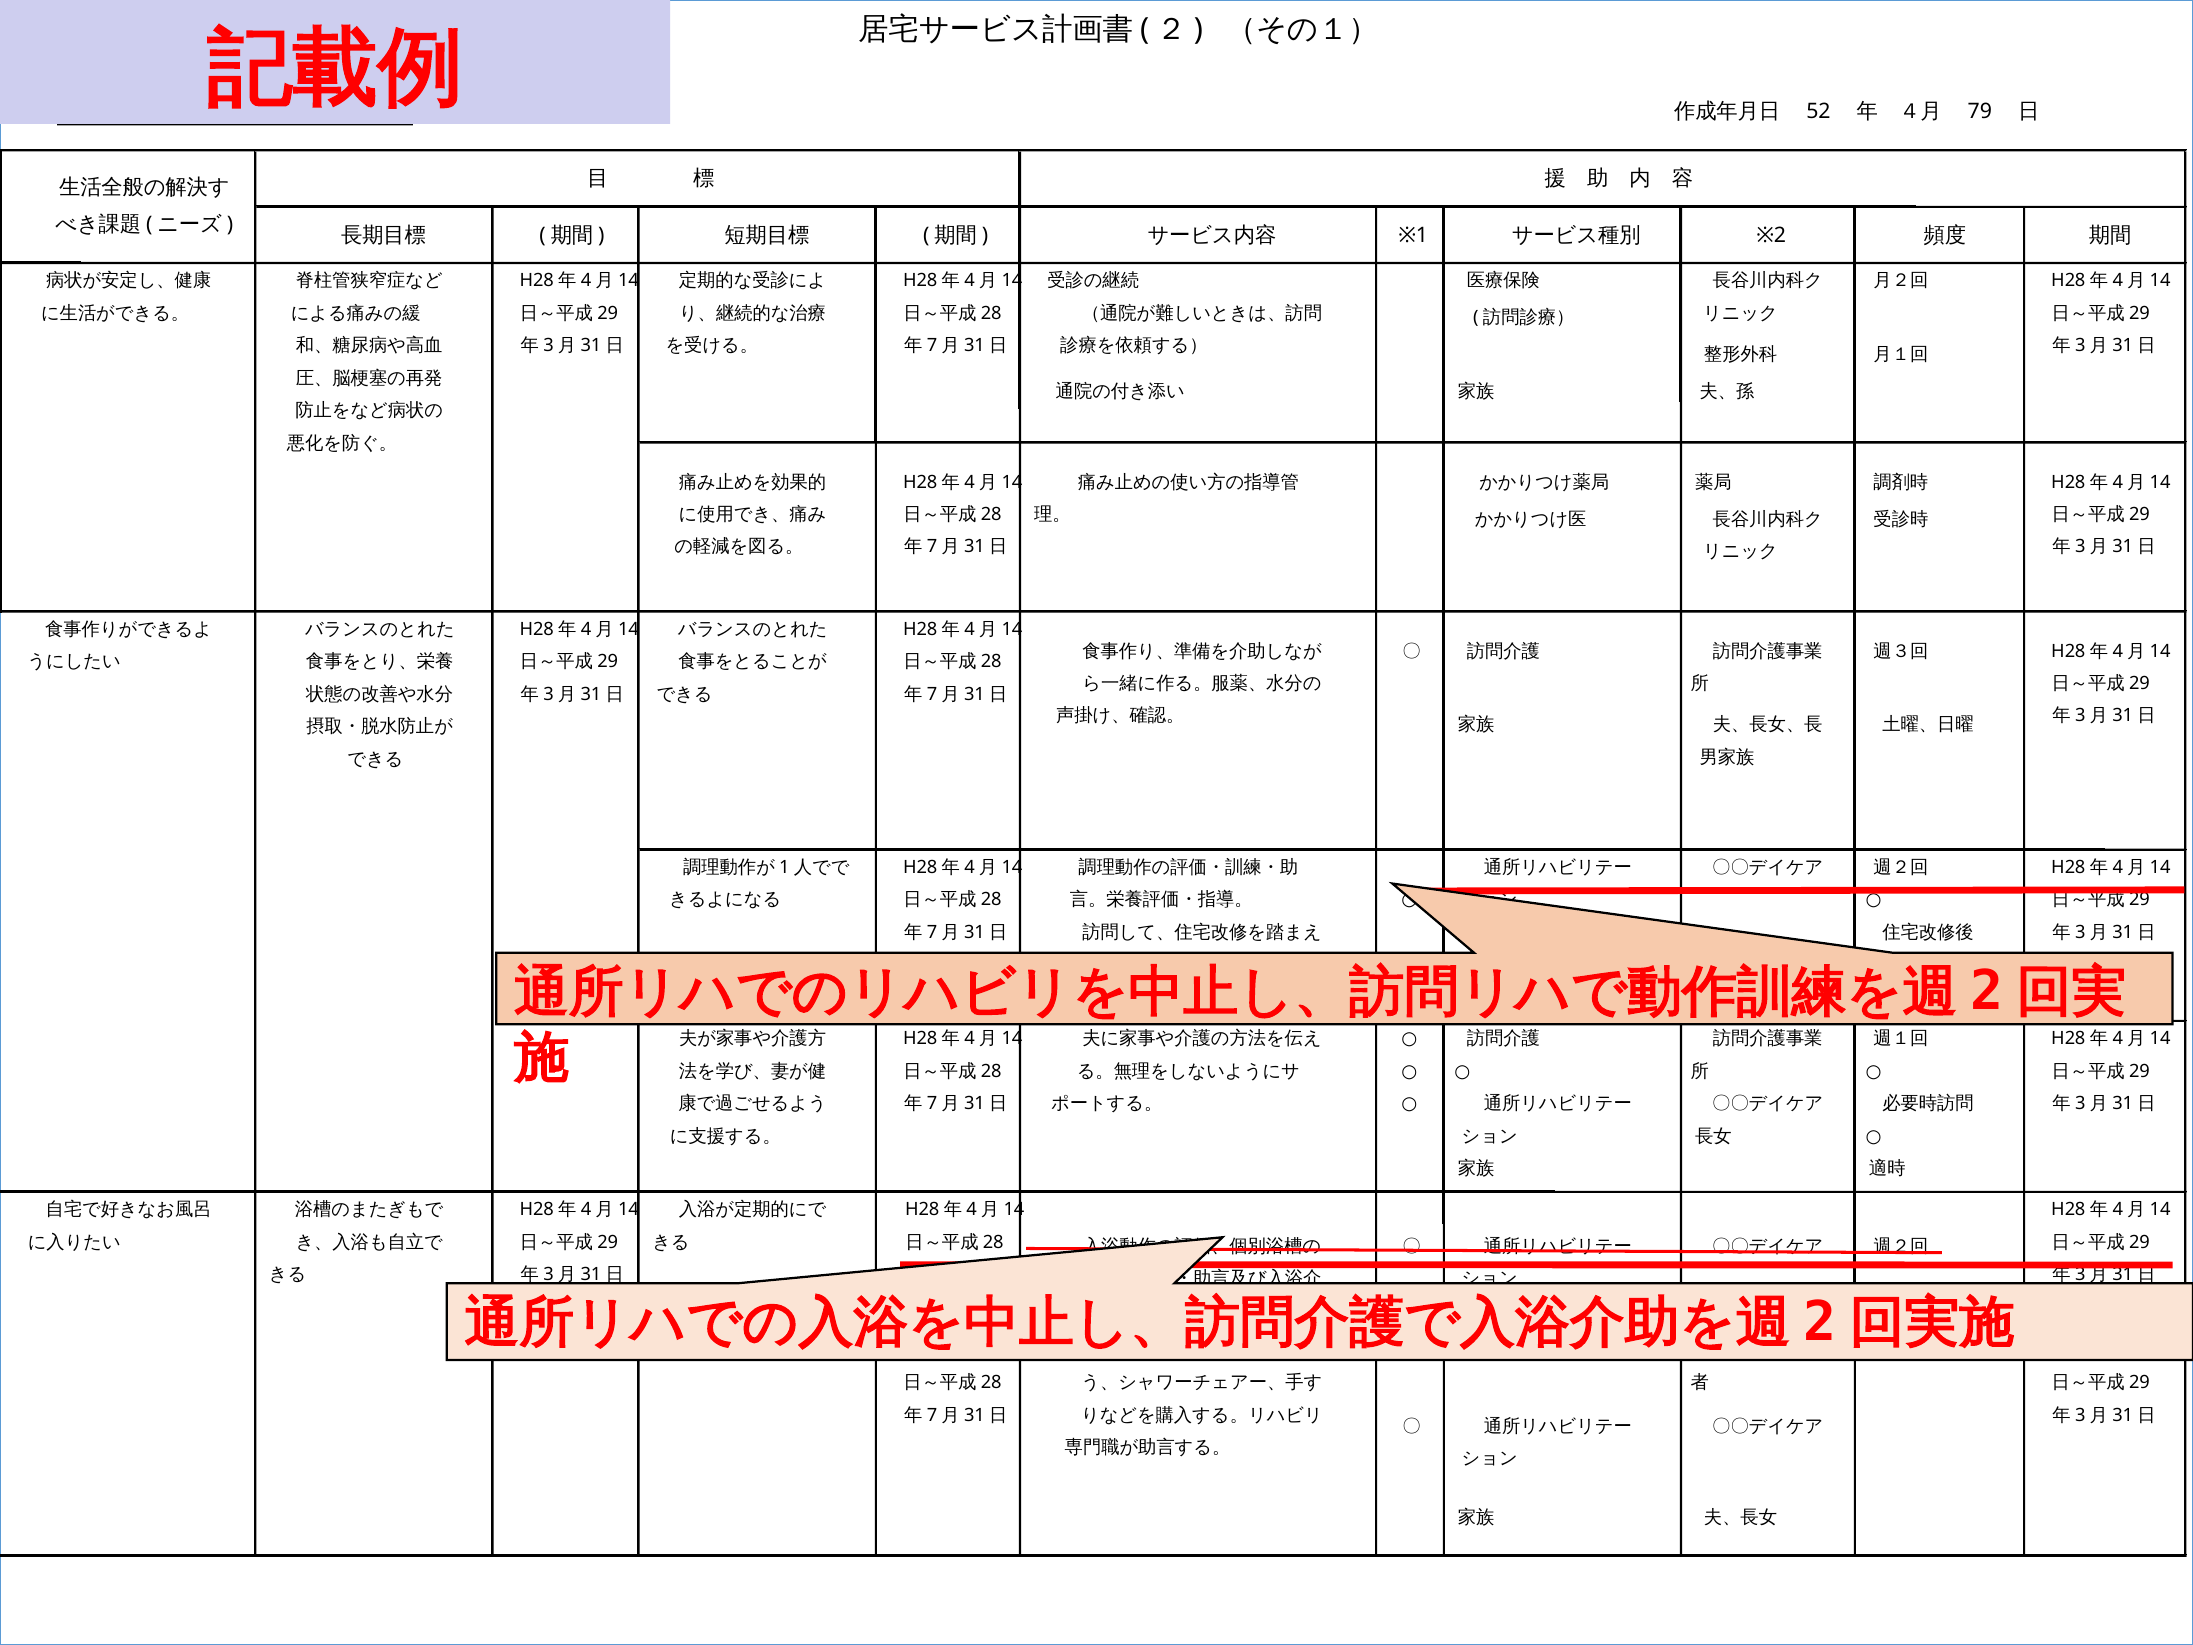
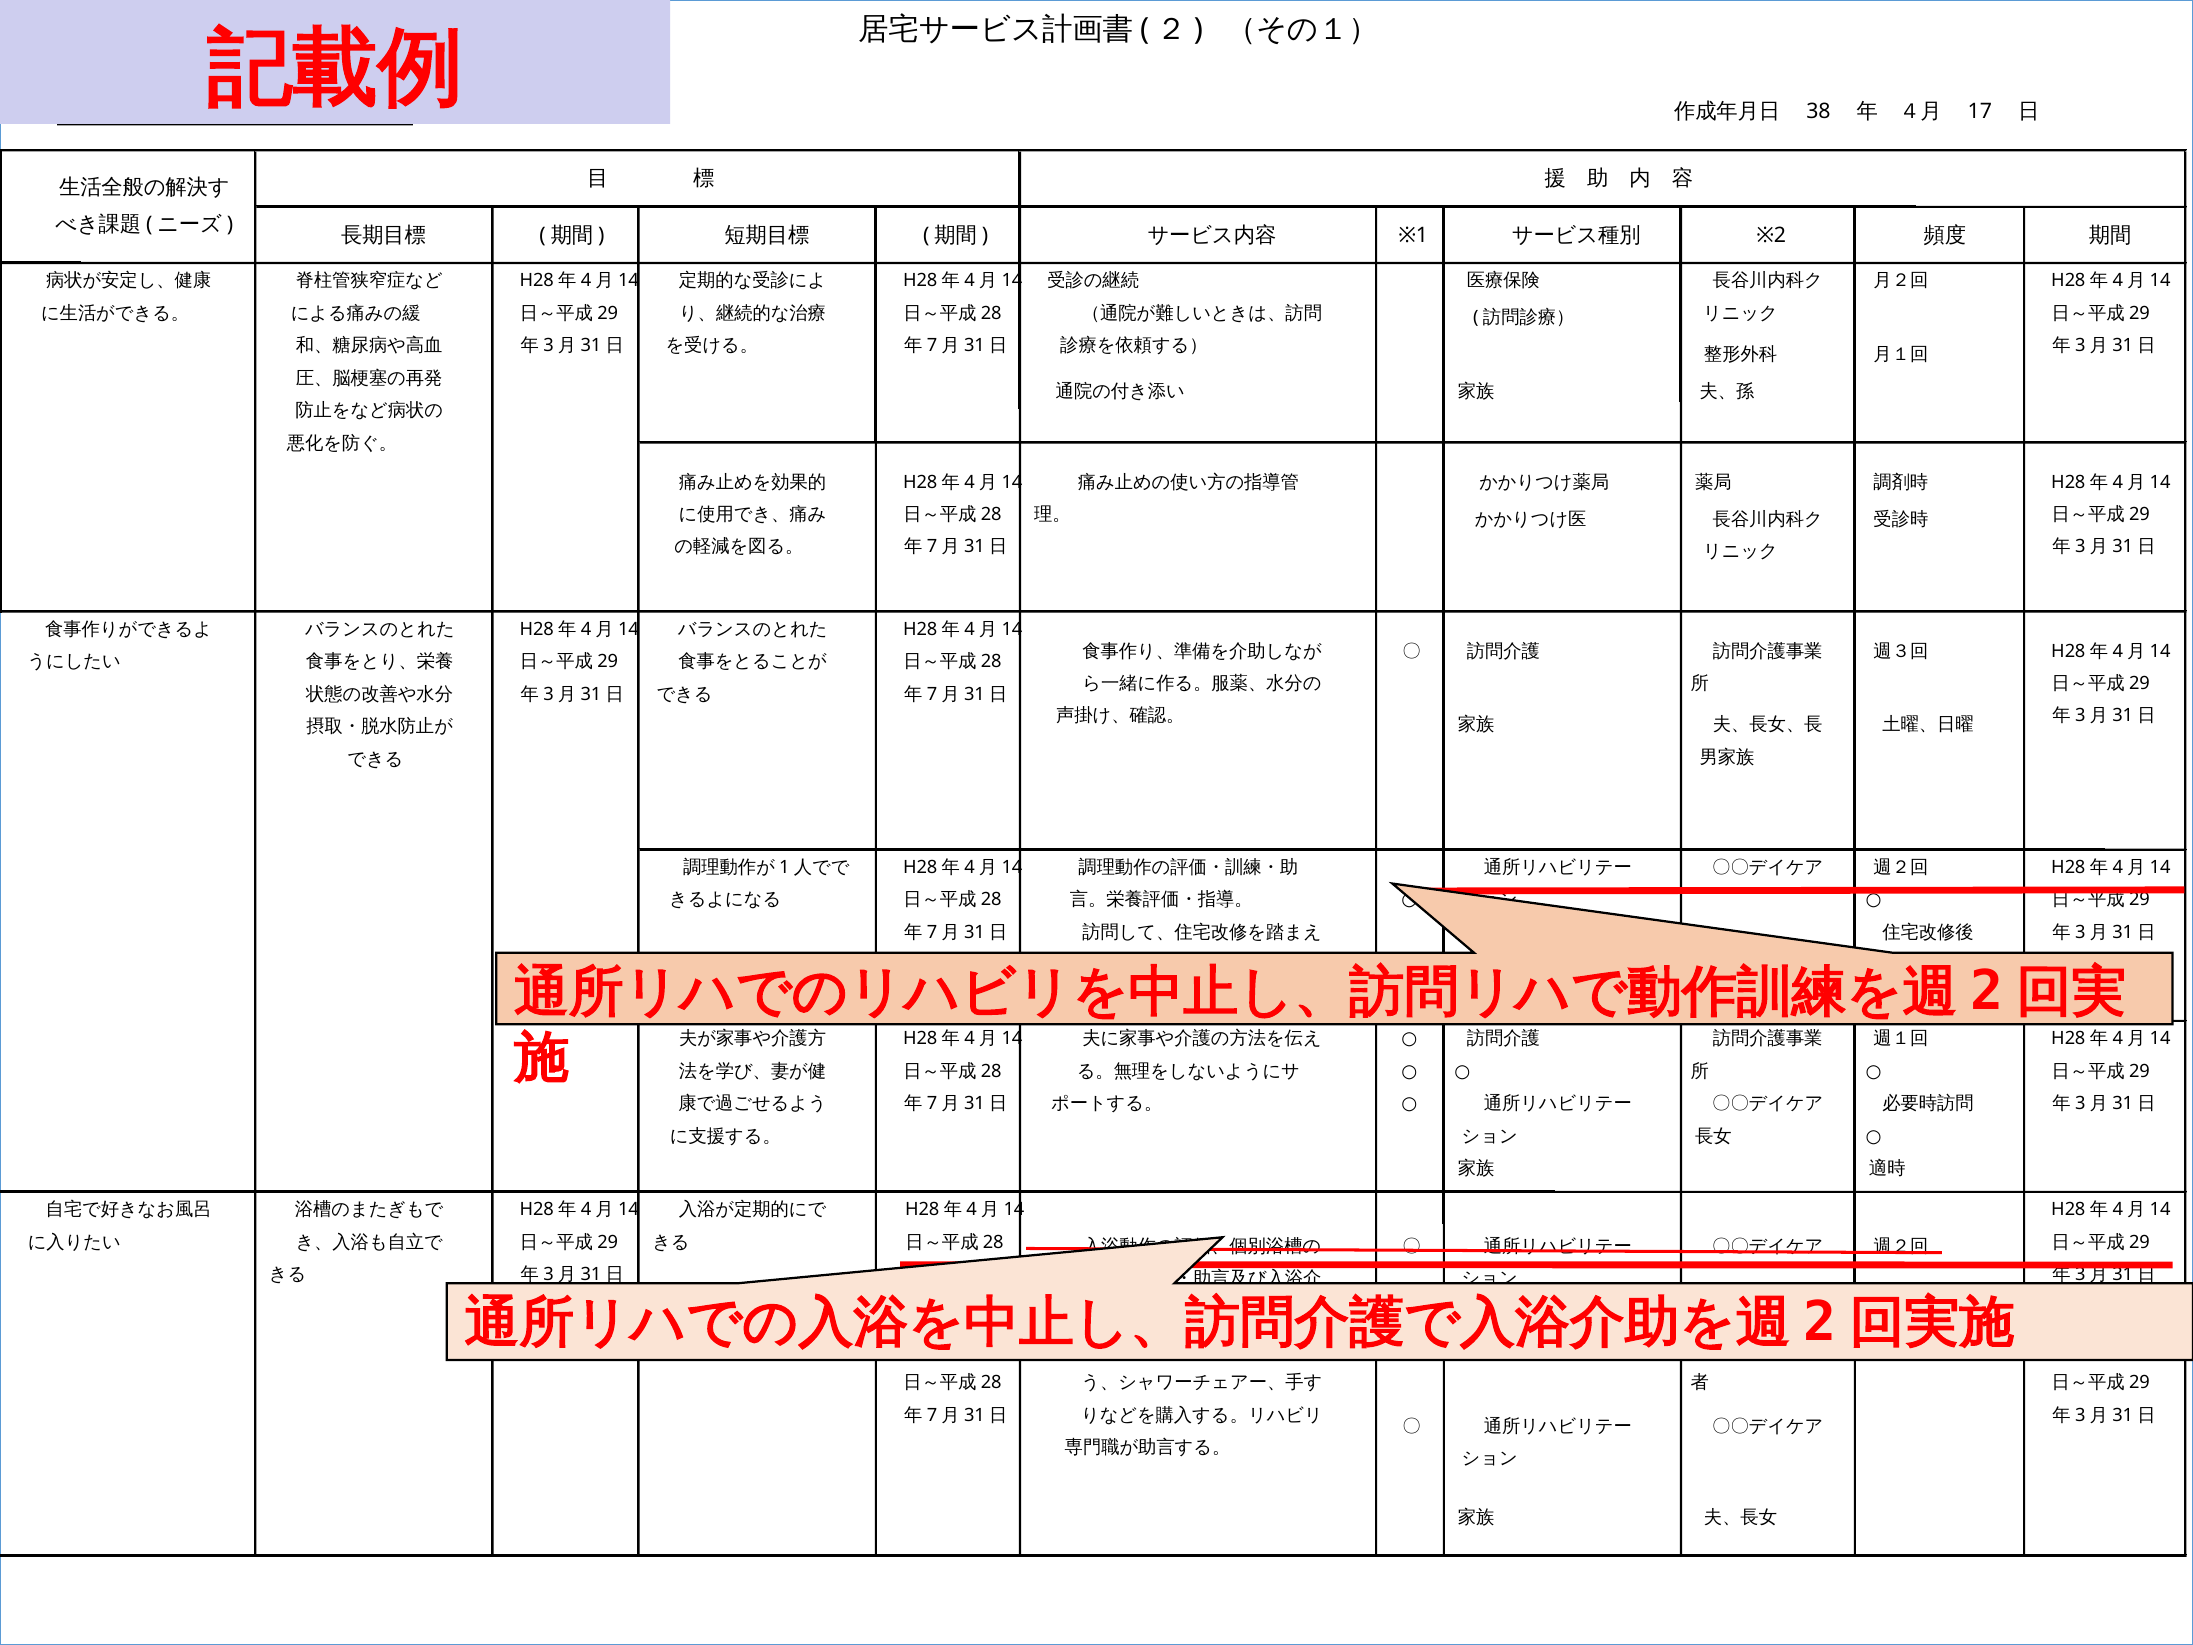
52: 52 -> 38 (1818, 112)
79: 79 -> 17 (1980, 112)
